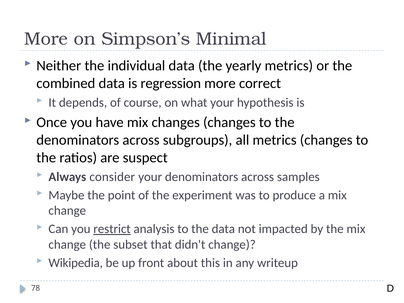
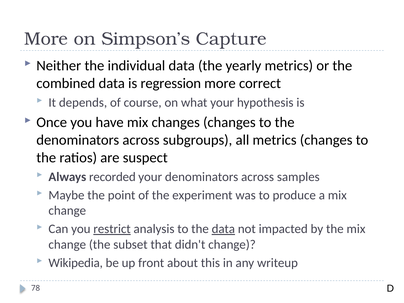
Minimal: Minimal -> Capture (231, 39)
consider: consider -> recorded (112, 177)
data underline: none -> present (223, 229)
